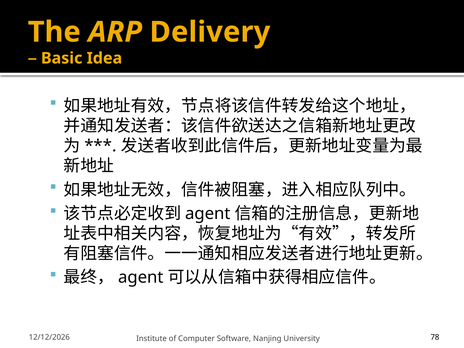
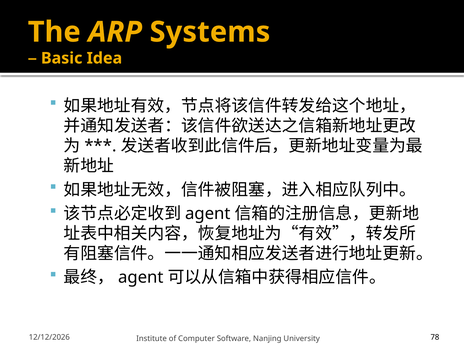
Delivery: Delivery -> Systems (210, 32)
